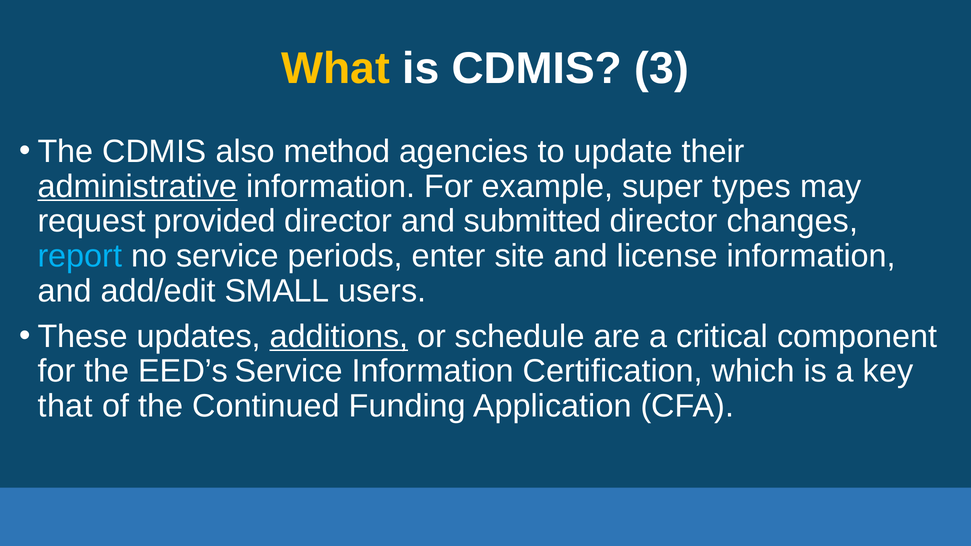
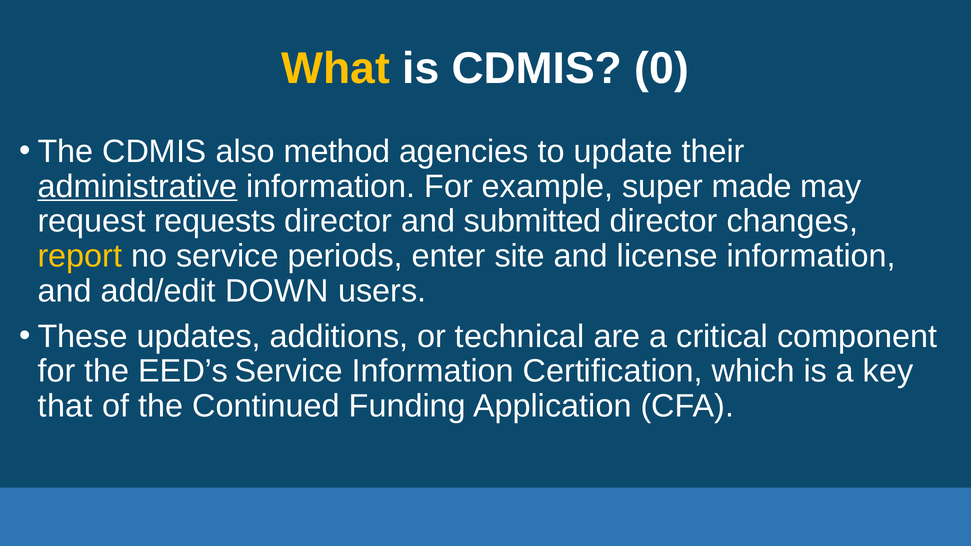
3: 3 -> 0 (662, 69)
types: types -> made (752, 186)
provided: provided -> requests (215, 221)
report colour: light blue -> yellow (80, 256)
SMALL: SMALL -> DOWN (277, 291)
additions underline: present -> none (339, 336)
schedule: schedule -> technical (520, 336)
